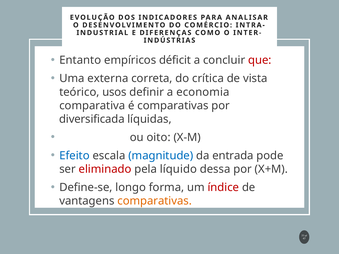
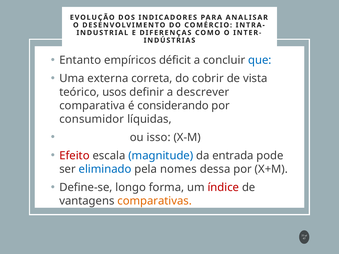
que colour: red -> blue (260, 60)
crítica: crítica -> cobrir (208, 79)
economia: economia -> descrever (203, 92)
é comparativas: comparativas -> considerando (173, 106)
diversificada: diversificada -> consumidor (92, 119)
oito: oito -> isso (159, 138)
Efeito colour: blue -> red (74, 156)
eliminado colour: red -> blue (105, 169)
líquido: líquido -> nomes (178, 169)
